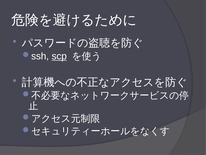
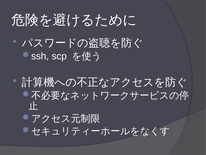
scp underline: present -> none (59, 56)
